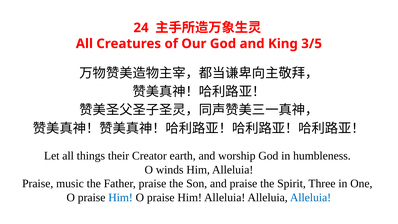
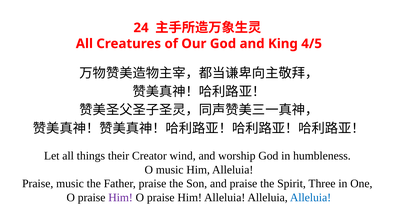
3/5: 3/5 -> 4/5 (312, 44)
earth: earth -> wind (183, 156)
O winds: winds -> music (170, 170)
Him colour: blue -> purple (121, 197)
